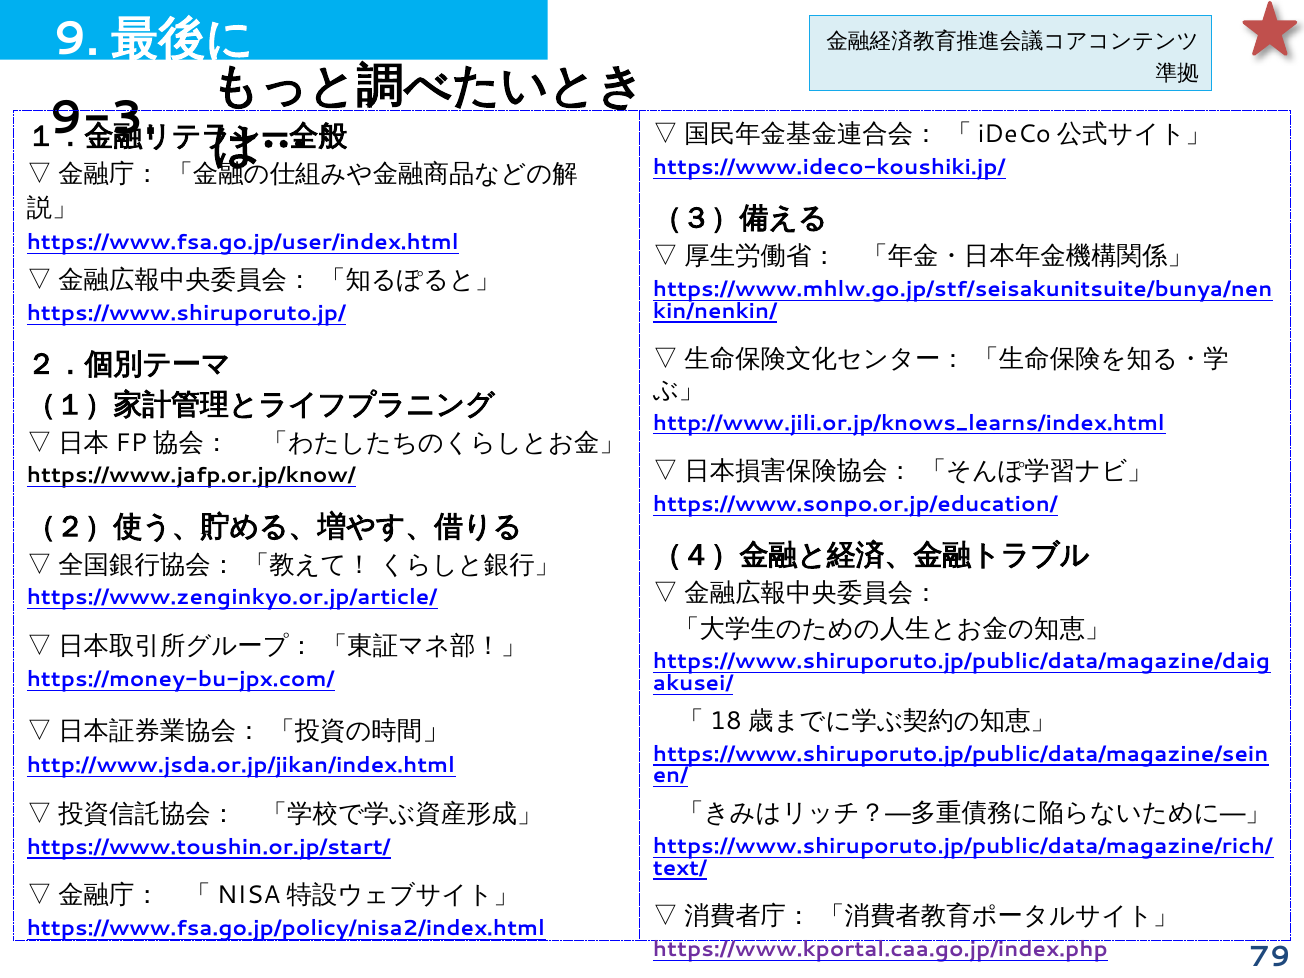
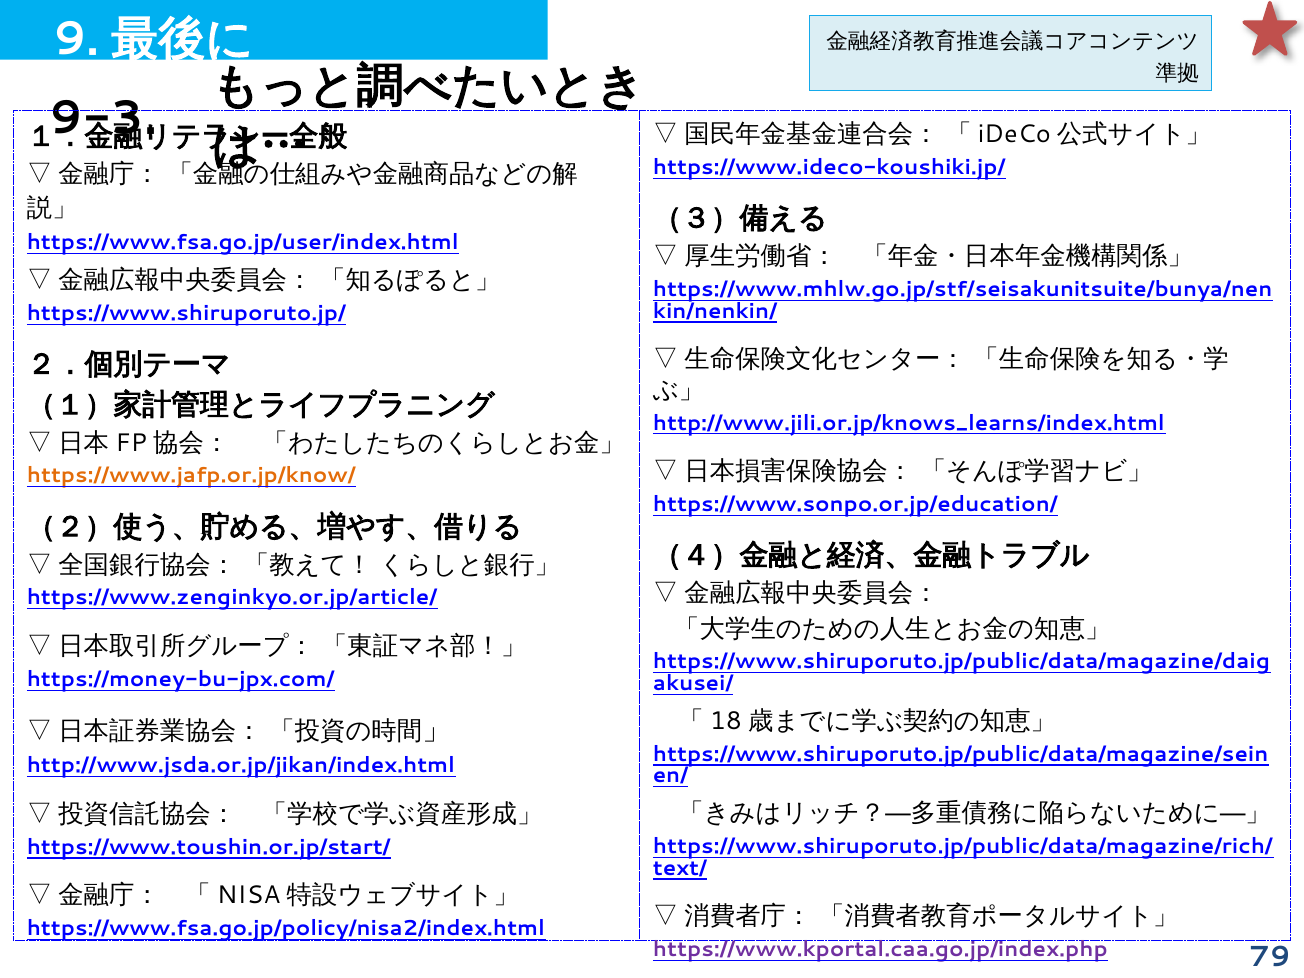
https://www.jafp.or.jp/know/ colour: black -> orange (191, 476)
